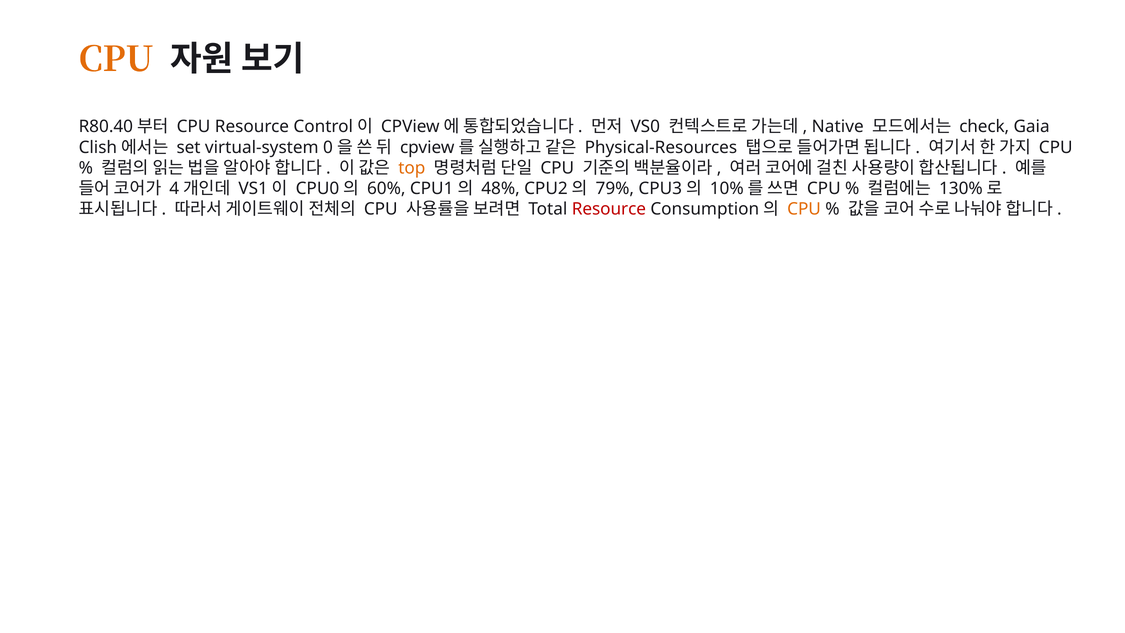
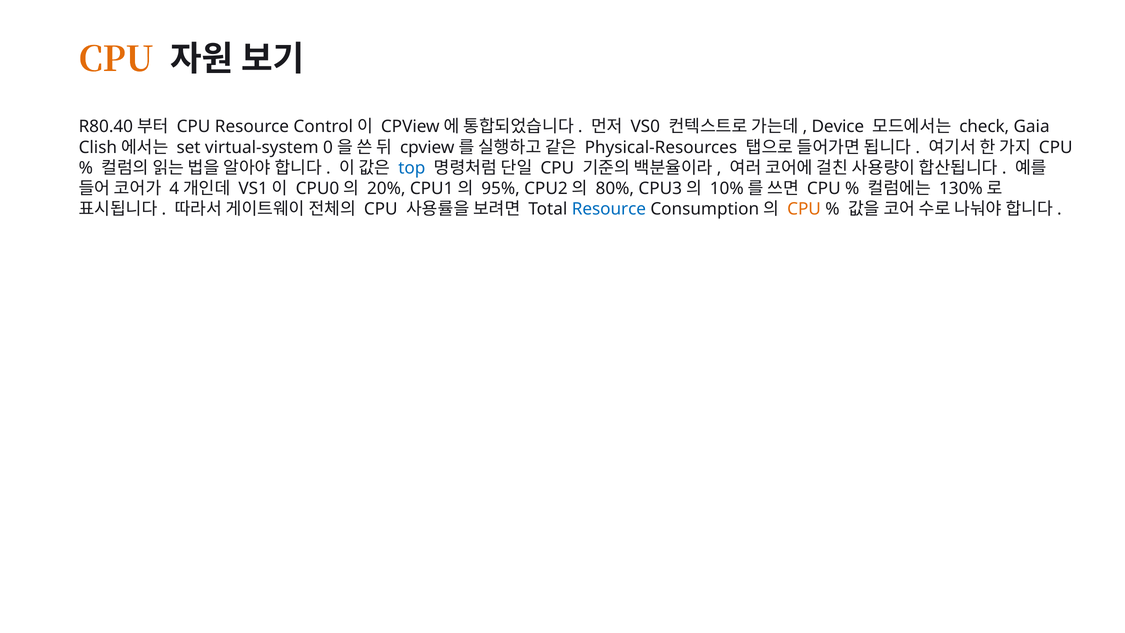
Native: Native -> Device (838, 127)
top colour: orange -> blue (412, 168)
60%: 60% -> 20% (386, 189)
48%: 48% -> 95% (501, 189)
79%: 79% -> 80% (615, 189)
Resource colour: red -> blue (609, 209)
